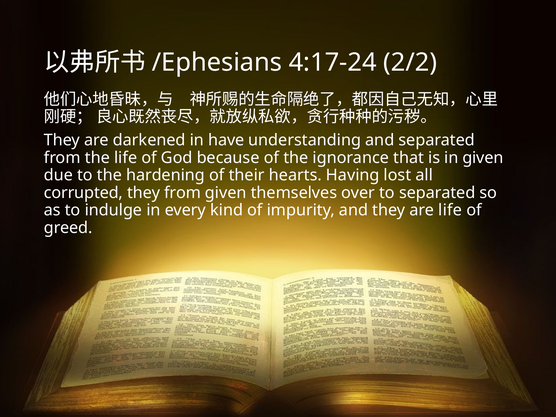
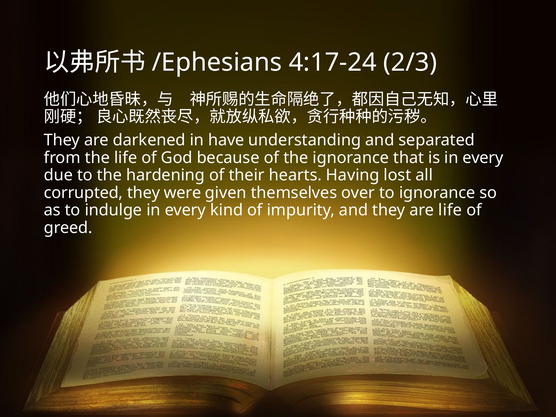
2/2: 2/2 -> 2/3 (410, 62)
is in given: given -> every (483, 158)
they from: from -> were (183, 193)
to separated: separated -> ignorance (437, 193)
